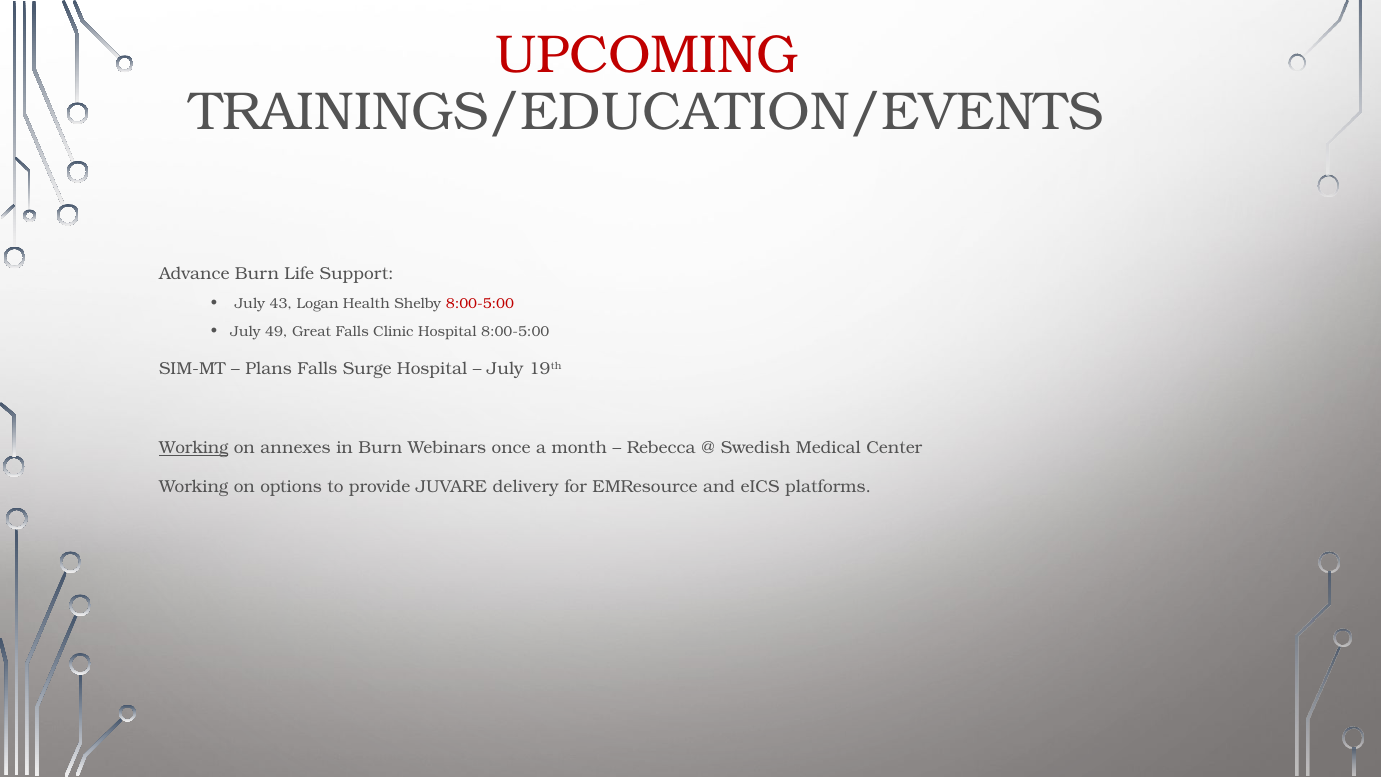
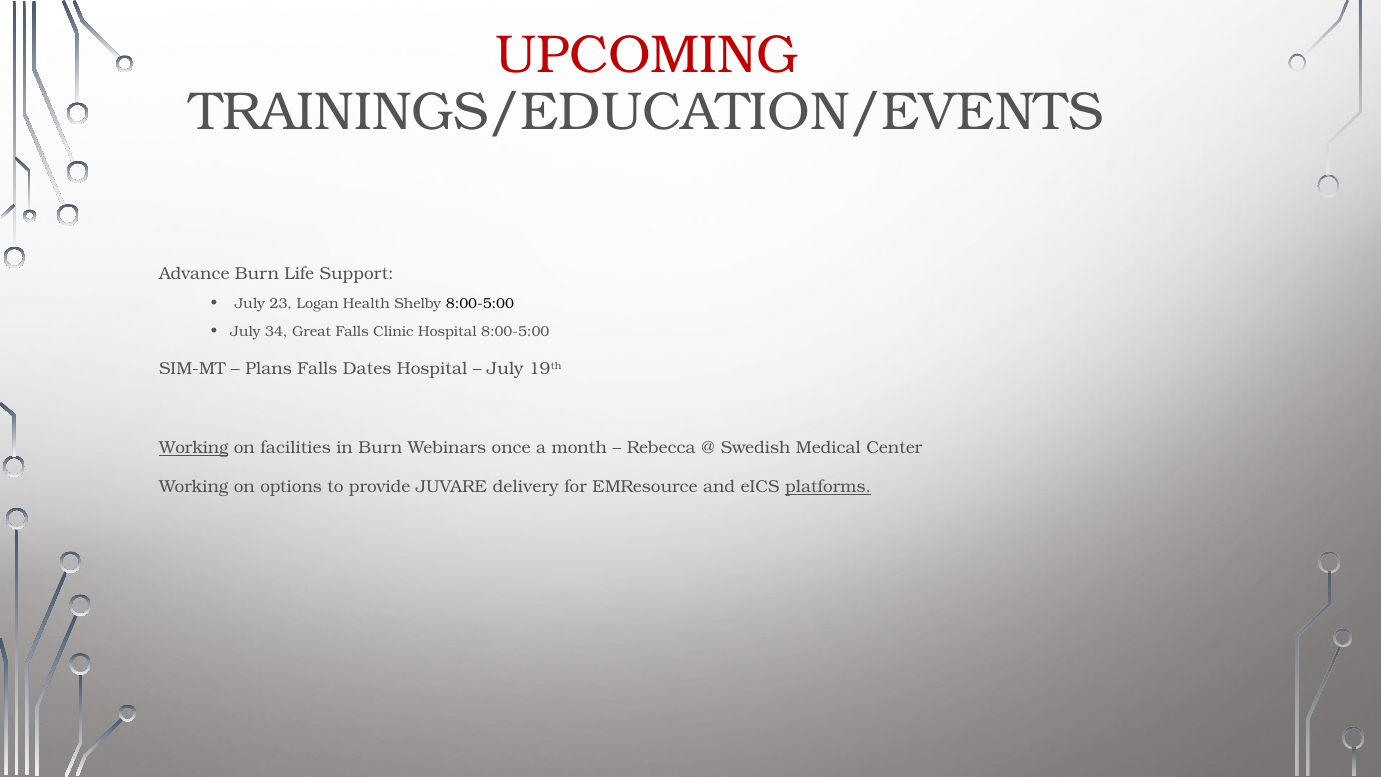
43: 43 -> 23 (281, 303)
8:00-5:00 colour: red -> black (480, 303)
49: 49 -> 34 (276, 331)
Surge: Surge -> Dates (367, 369)
annexes: annexes -> facilities (296, 448)
platforms underline: none -> present (828, 487)
